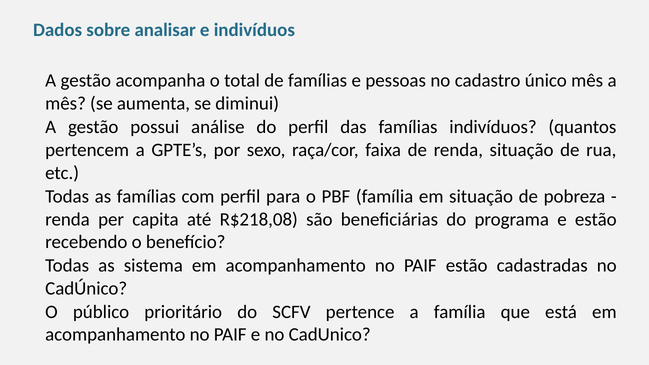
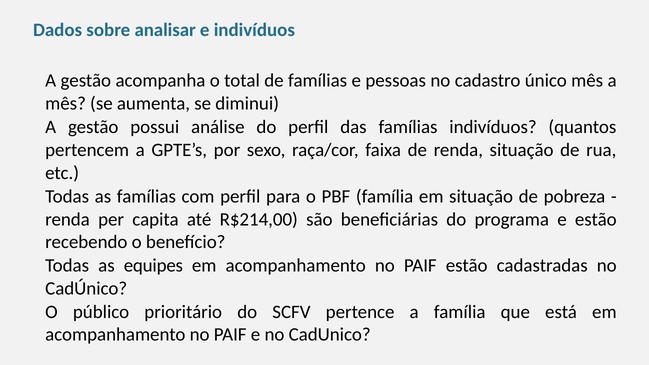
R$218,08: R$218,08 -> R$214,00 (259, 219)
sistema: sistema -> equipes (153, 266)
